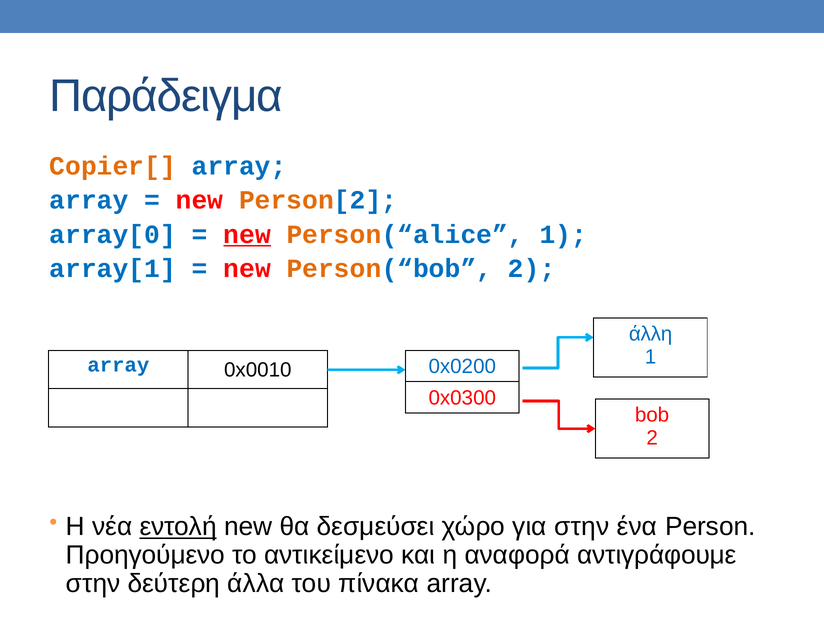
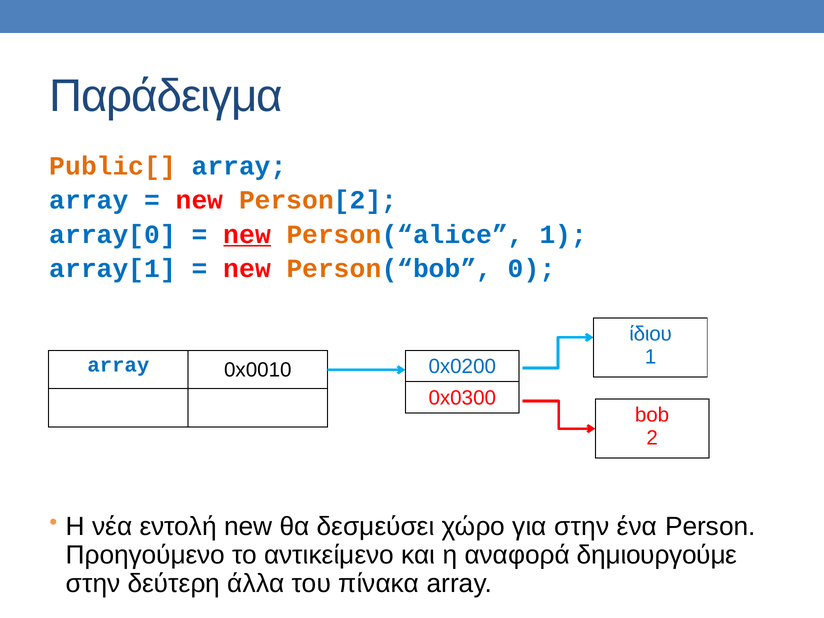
Copier[: Copier[ -> Public[ (113, 166)
Person(“bob 2: 2 -> 0 (532, 269)
άλλη: άλλη -> ίδιου (651, 334)
εντολή underline: present -> none (178, 527)
αντιγράφουμε: αντιγράφουμε -> δημιουργούμε (657, 555)
